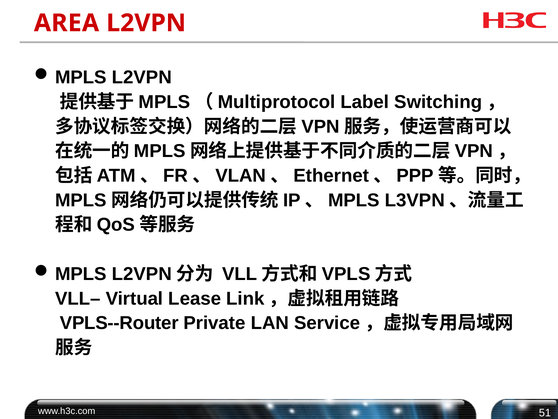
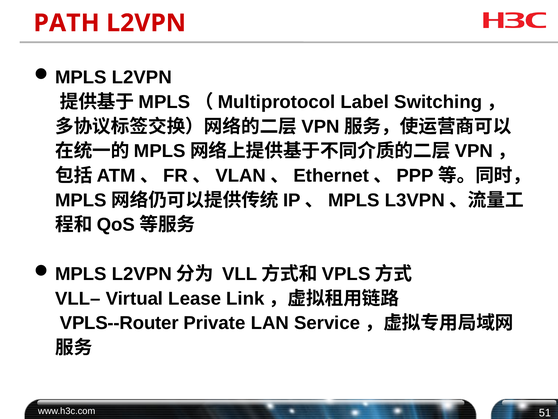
AREA: AREA -> PATH (67, 23)
